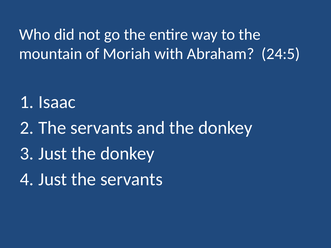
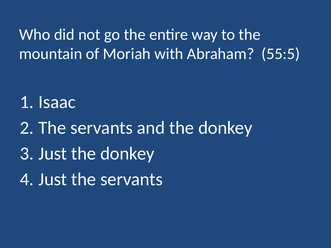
24:5: 24:5 -> 55:5 (281, 54)
